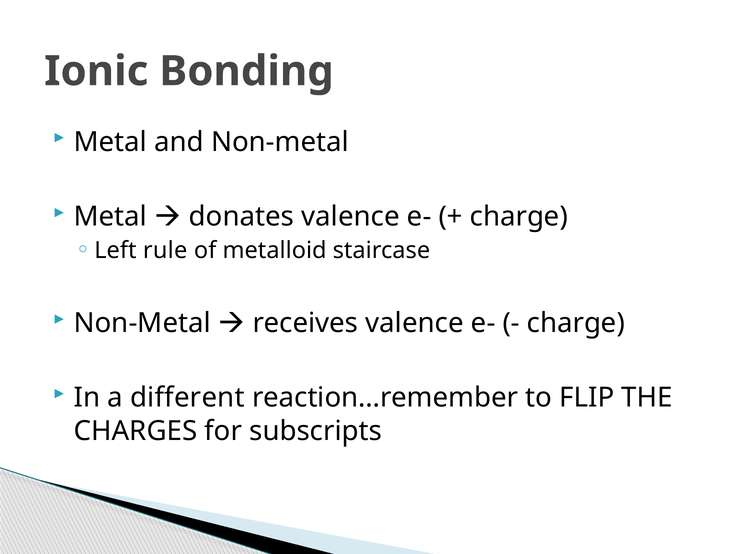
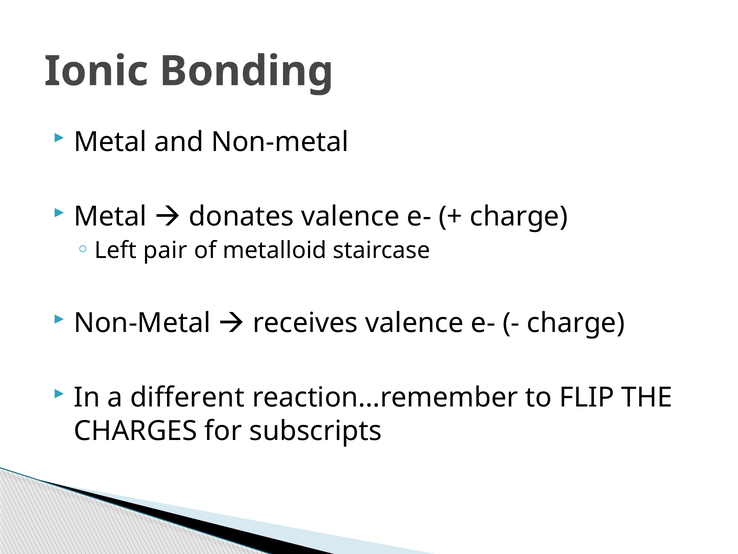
rule: rule -> pair (165, 250)
